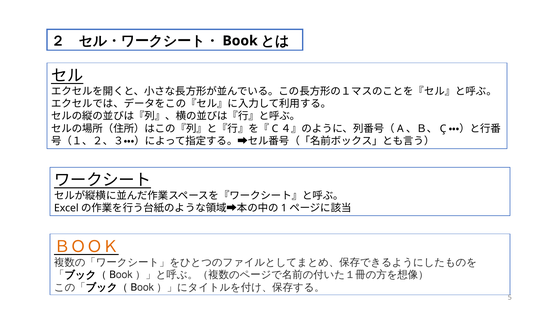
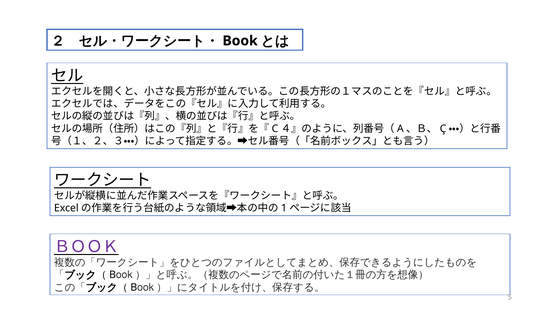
ＢＯＯＫ colour: orange -> purple (86, 246)
